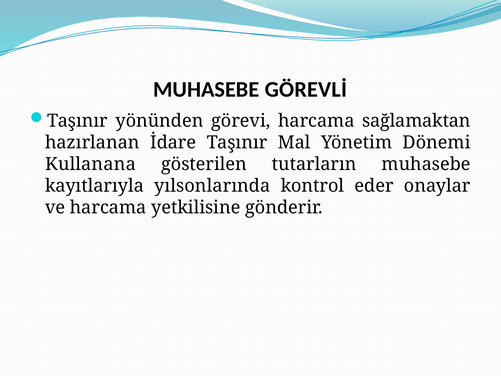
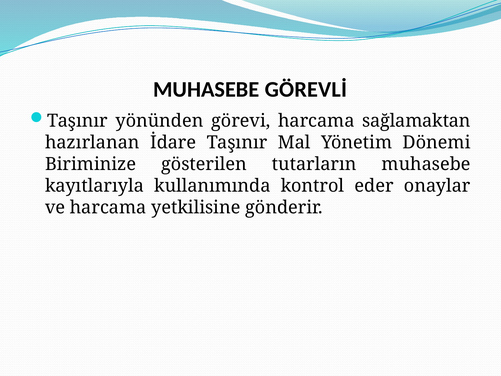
Kullanana: Kullanana -> Biriminize (91, 164)
yılsonlarında: yılsonlarında -> kullanımında (212, 186)
